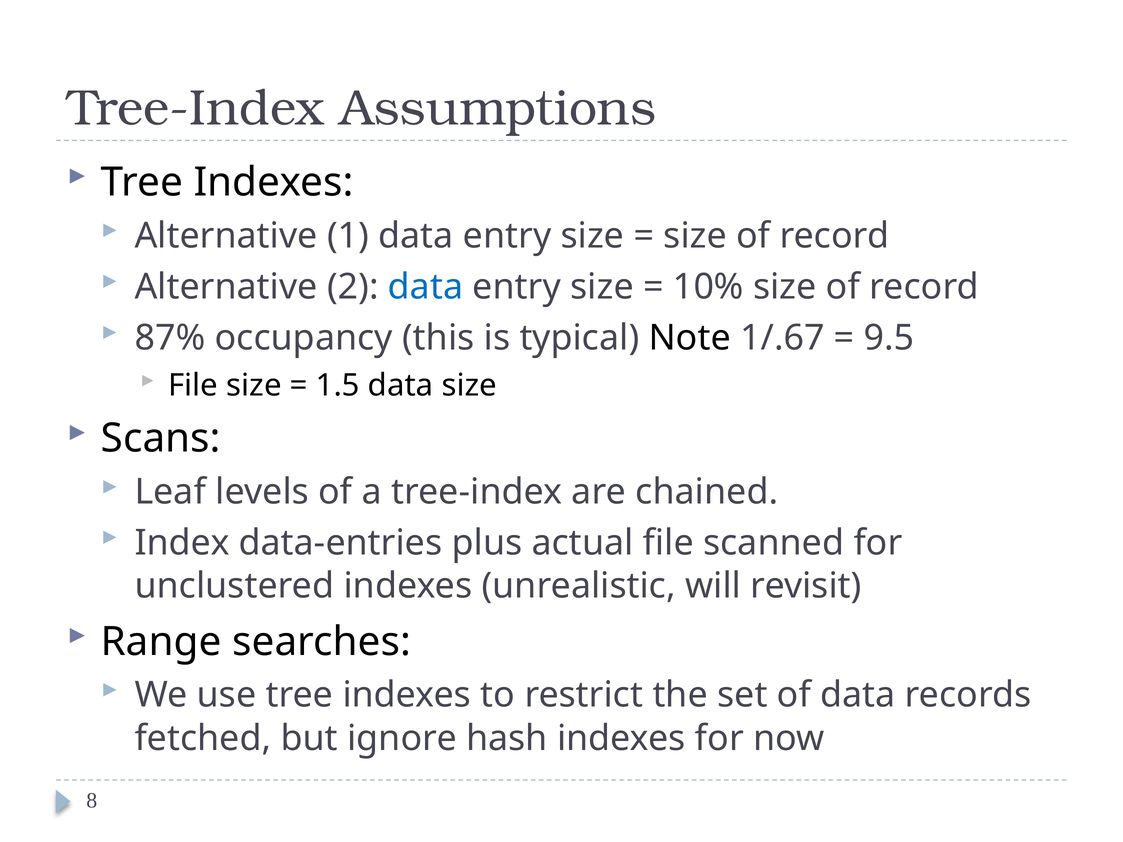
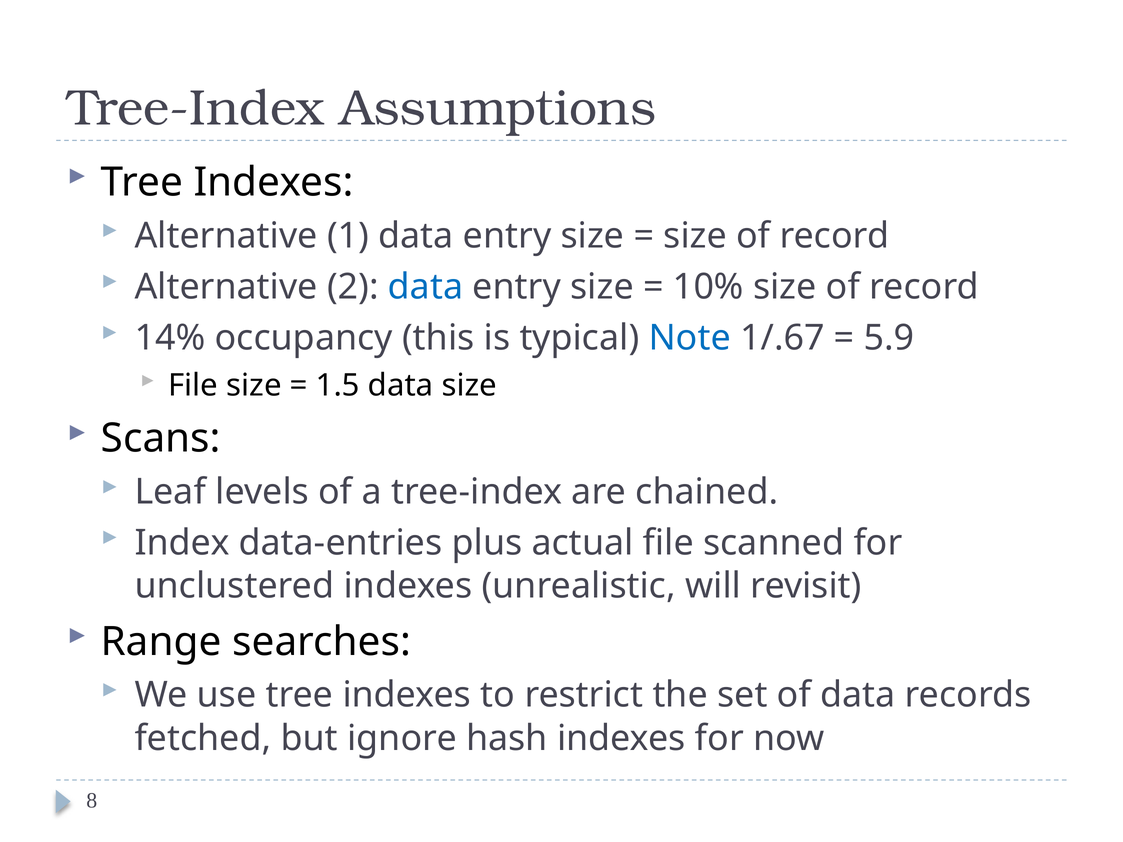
87%: 87% -> 14% (170, 338)
Note colour: black -> blue (690, 338)
9.5: 9.5 -> 5.9 (889, 338)
